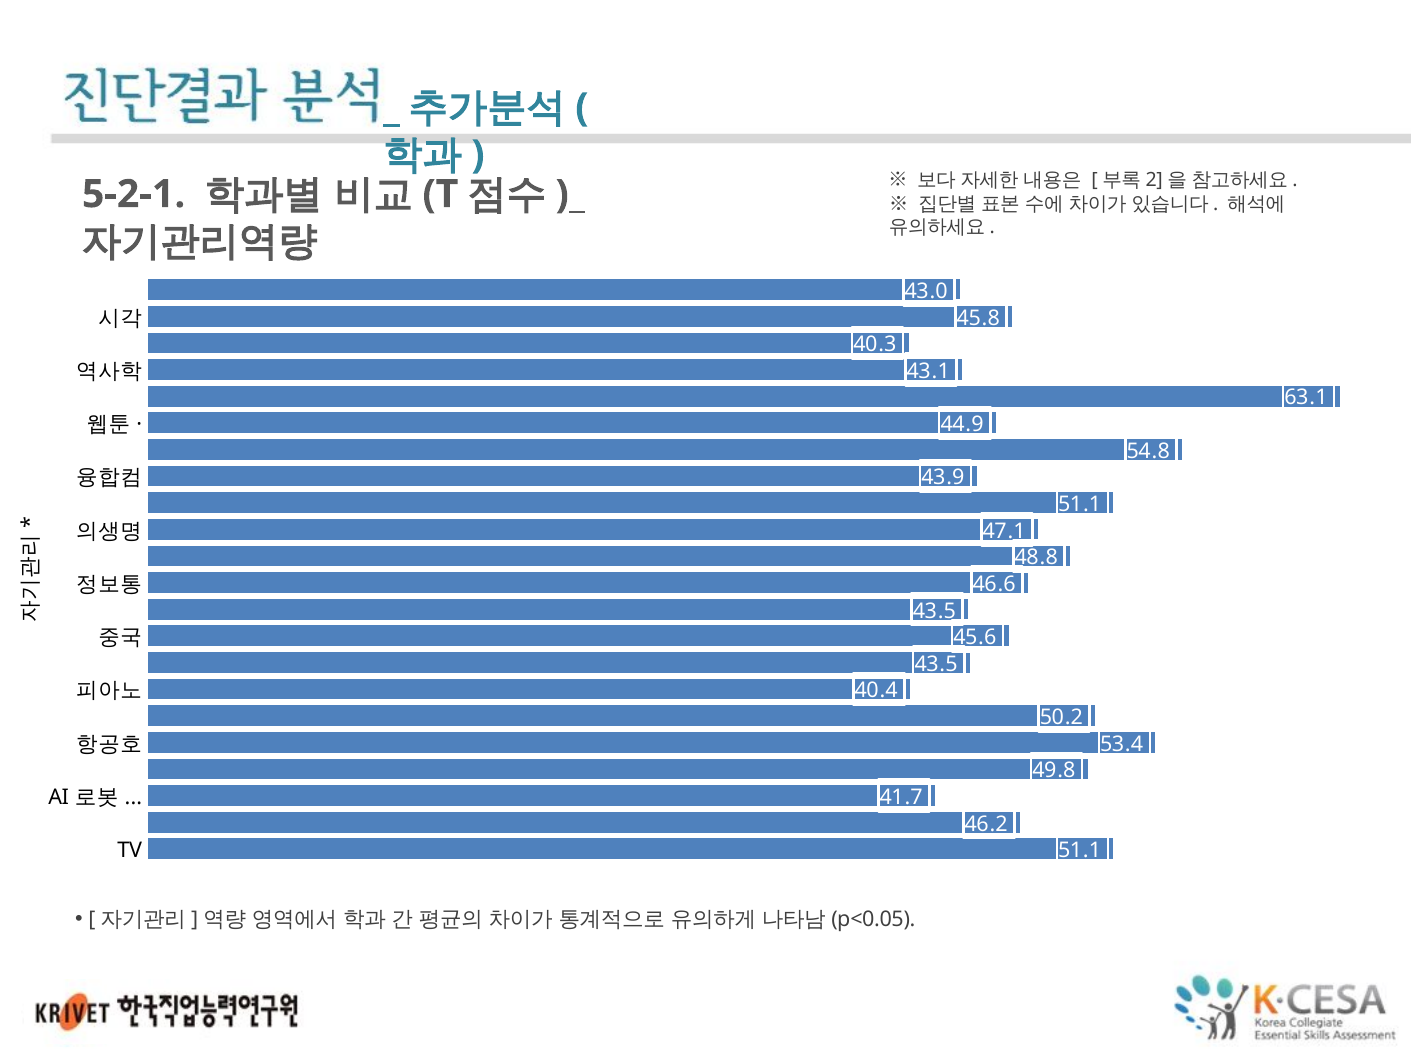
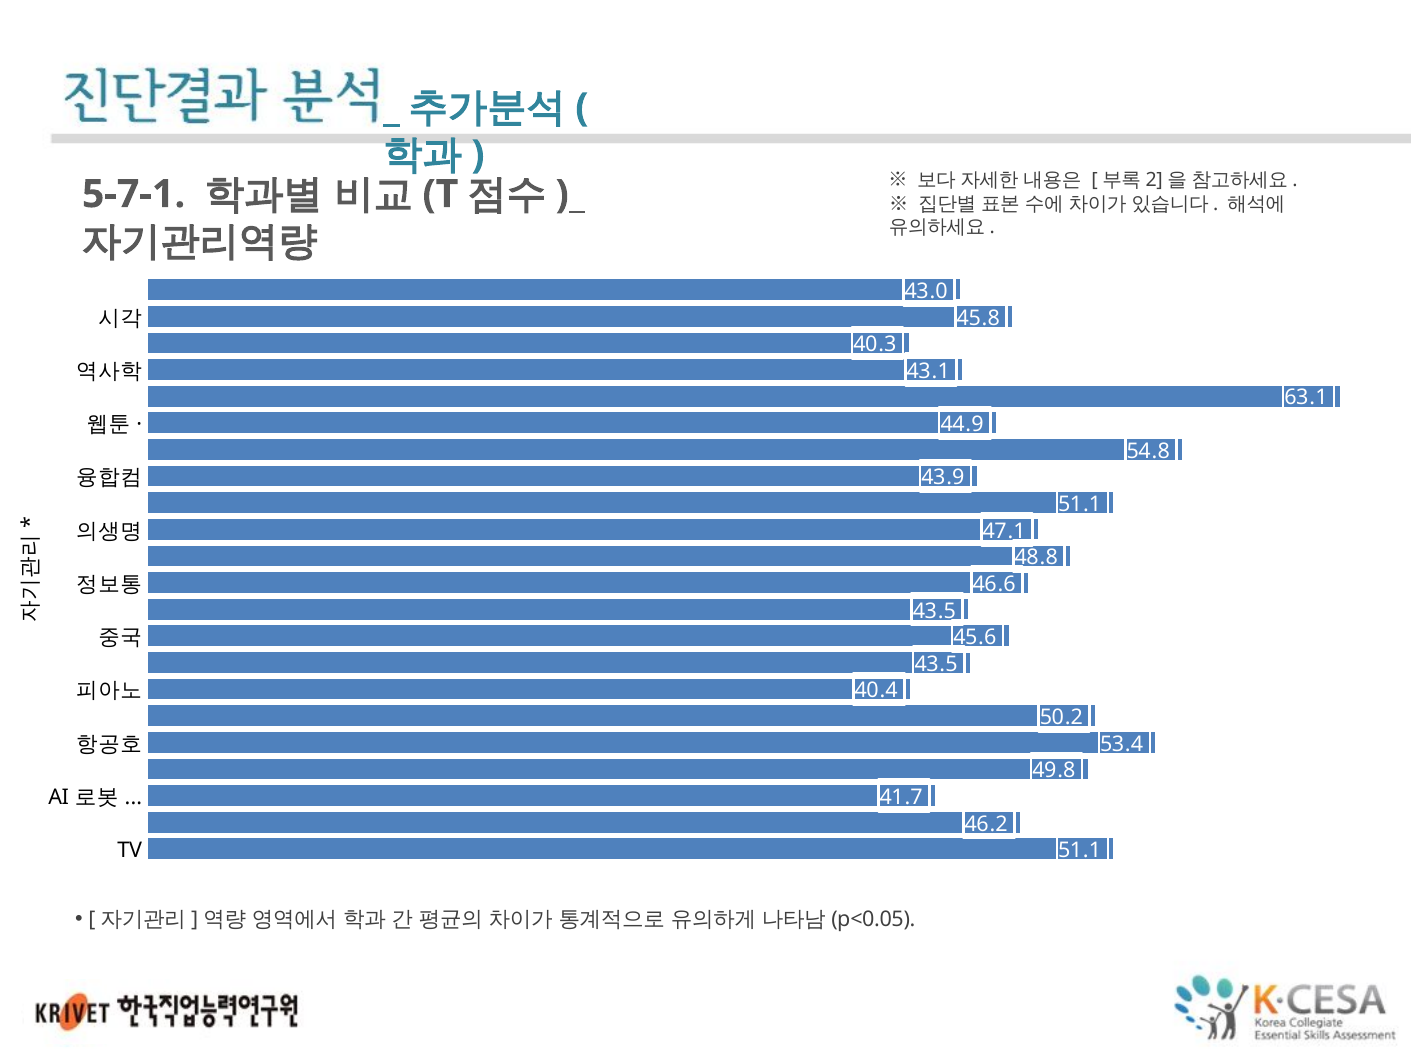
5-2-1: 5-2-1 -> 5-7-1 (134, 194)
